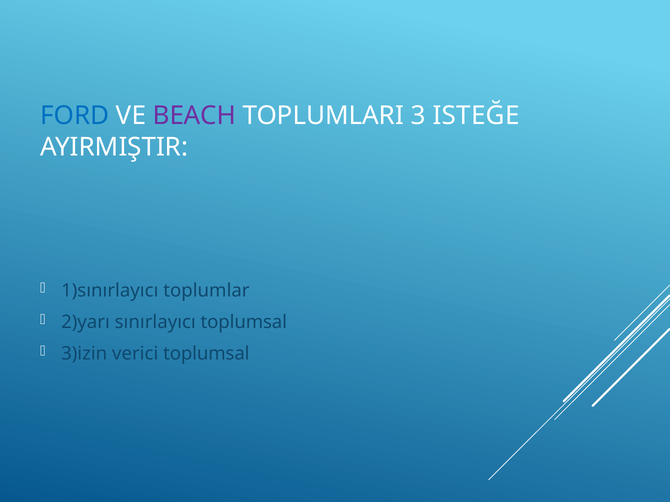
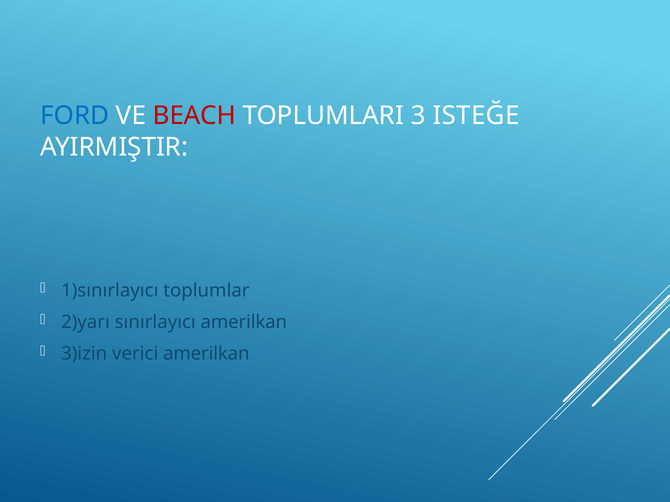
BEACH colour: purple -> red (194, 116)
sınırlayıcı toplumsal: toplumsal -> amerilkan (244, 322)
verici toplumsal: toplumsal -> amerilkan (206, 354)
